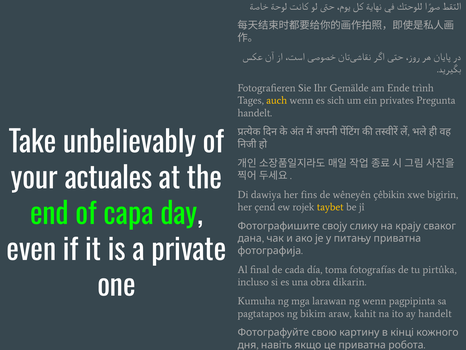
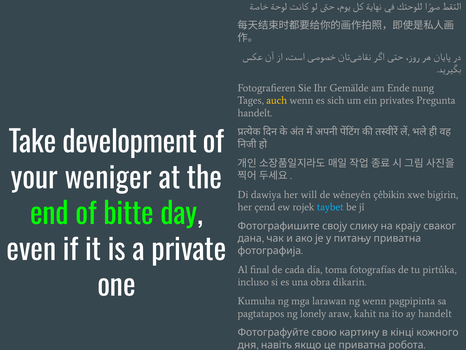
trình: trình -> nung (423, 88)
unbelievably: unbelievably -> development (130, 143)
actuales: actuales -> weniger (108, 178)
fins: fins -> will (309, 194)
taybet colour: yellow -> light blue (330, 207)
capa: capa -> bitte (129, 214)
bikim: bikim -> lonely (313, 313)
